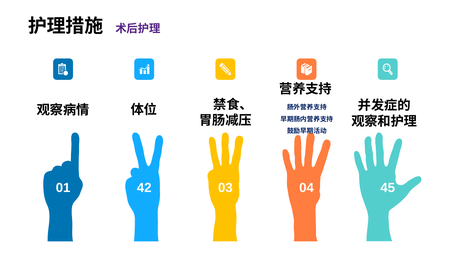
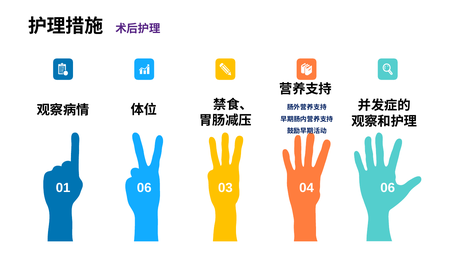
01 42: 42 -> 06 (144, 188)
04 45: 45 -> 06 (388, 188)
